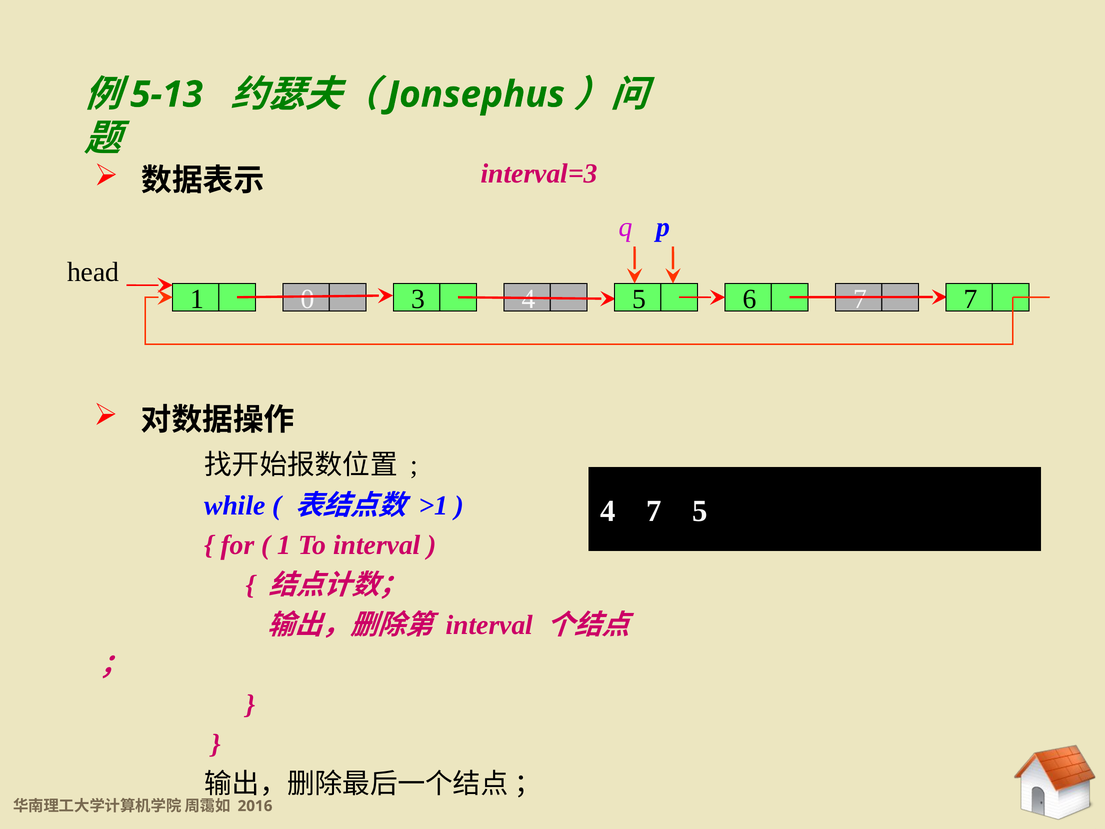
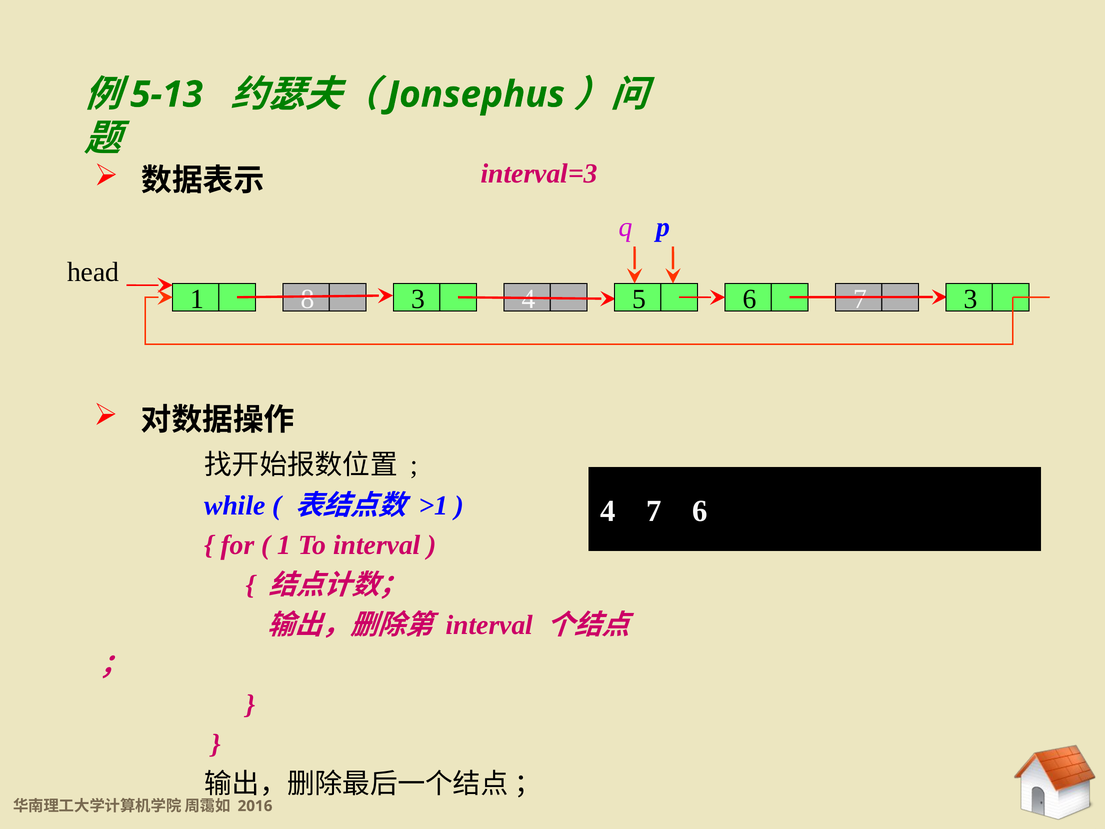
1 0: 0 -> 8 (308, 299)
7 7: 7 -> 3 (971, 299)
7 5: 5 -> 6 (700, 511)
